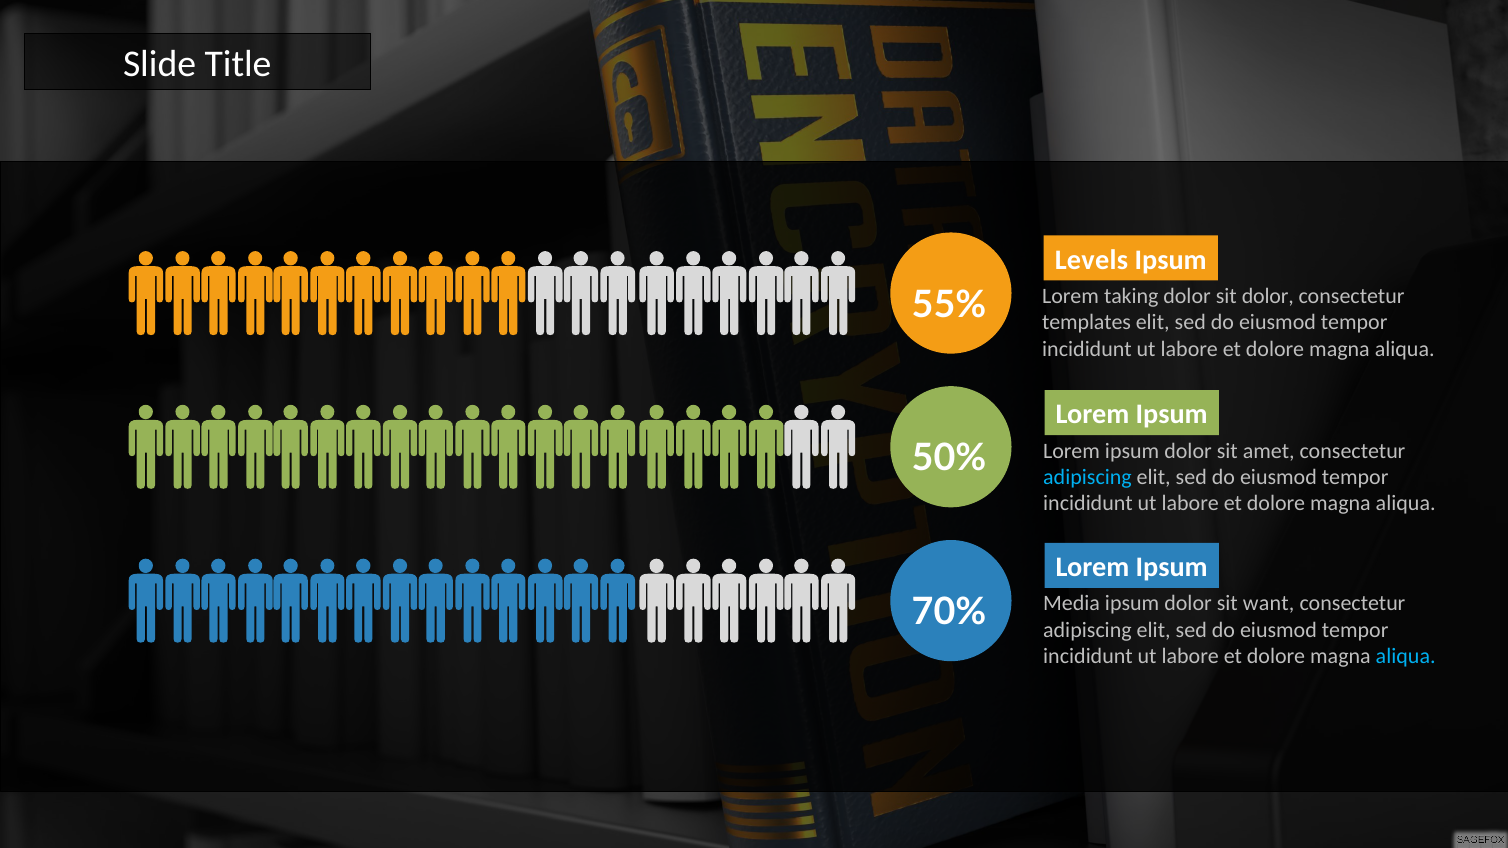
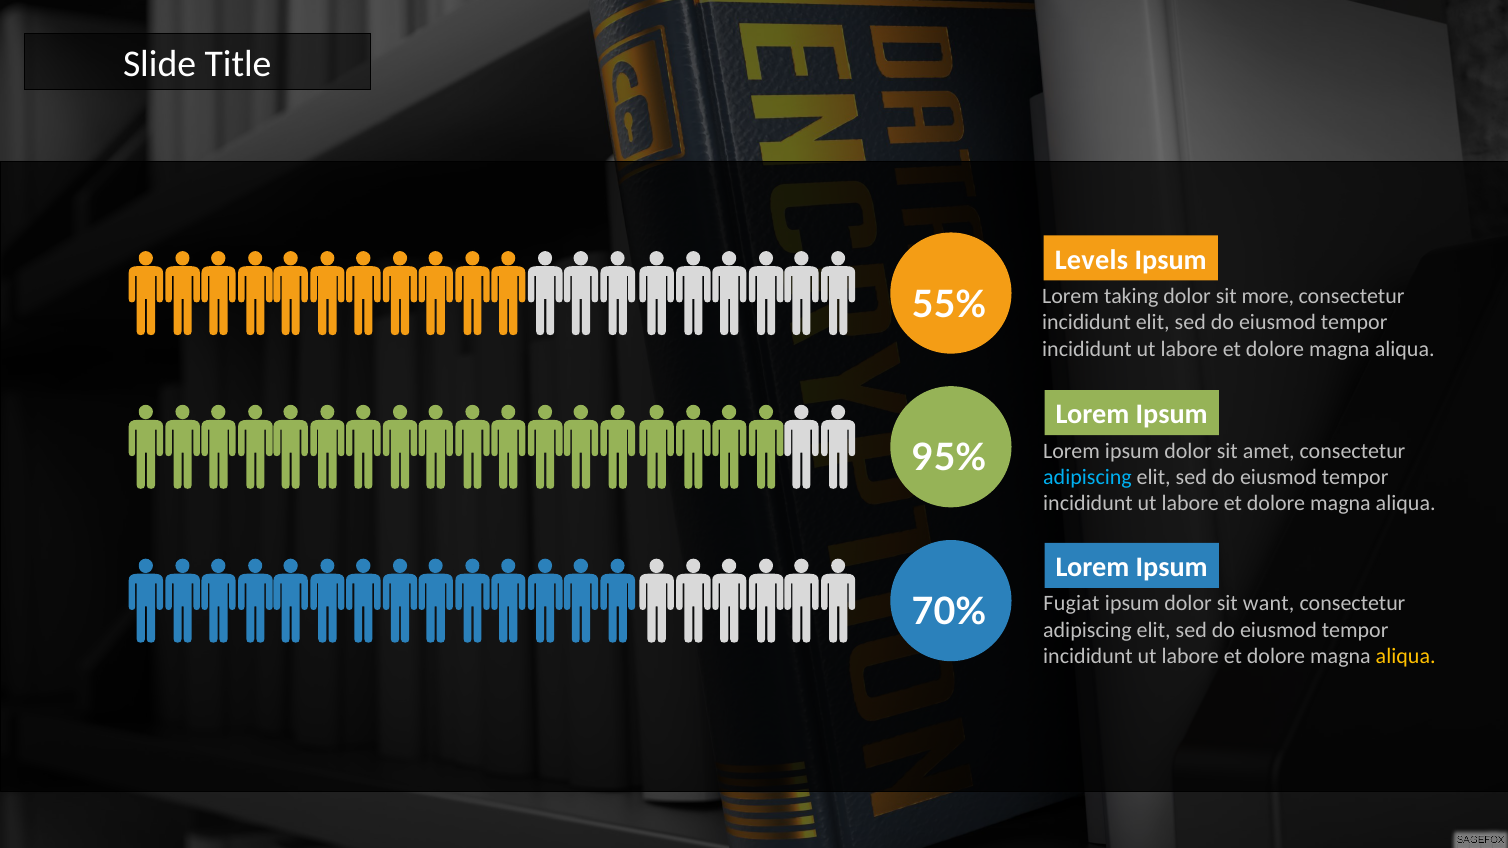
sit dolor: dolor -> more (1268, 296)
templates: templates -> incididunt (1087, 323)
50%: 50% -> 95% (949, 459)
Media: Media -> Fugiat (1071, 604)
aliqua colour: light blue -> yellow (1406, 657)
